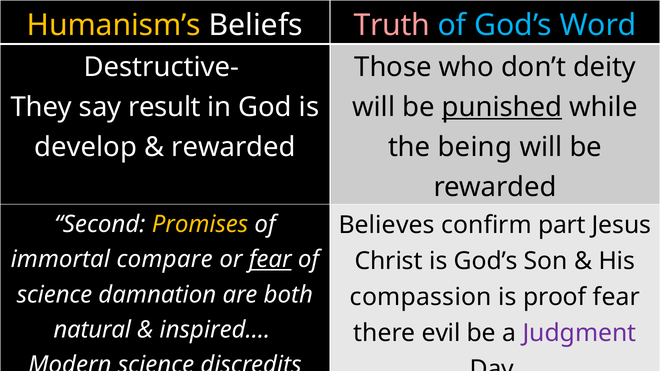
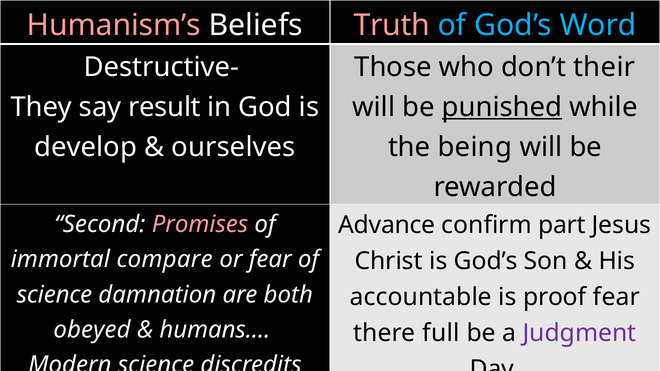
Humanism’s colour: yellow -> pink (114, 25)
deity: deity -> their (604, 67)
rewarded: rewarded -> ourselves (234, 147)
Promises colour: yellow -> pink (200, 225)
Believes: Believes -> Advance (387, 225)
fear underline: present -> none (270, 260)
compassion: compassion -> accountable (421, 297)
natural: natural -> obeyed (92, 330)
inspired…: inspired… -> humans… (215, 330)
evil: evil -> full (441, 333)
